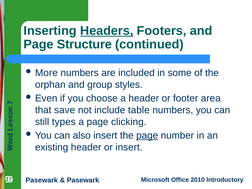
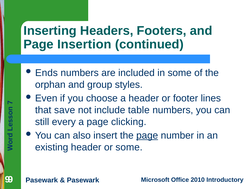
Headers underline: present -> none (107, 31)
Structure: Structure -> Insertion (84, 44)
More: More -> Ends (46, 73)
area: area -> lines (211, 98)
types: types -> every (64, 122)
or insert: insert -> some (129, 147)
